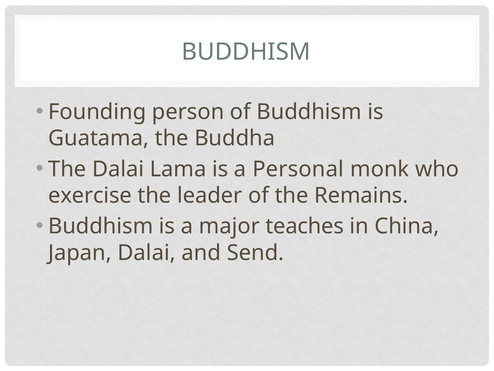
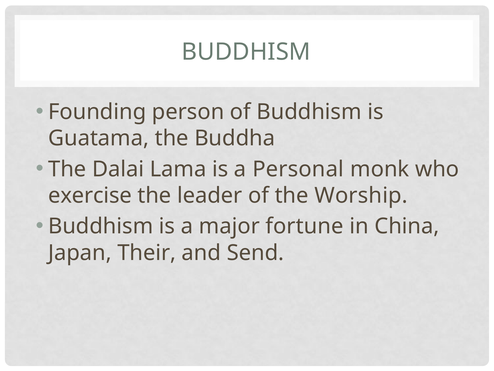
Remains: Remains -> Worship (361, 195)
teaches: teaches -> fortune (305, 226)
Japan Dalai: Dalai -> Their (147, 252)
